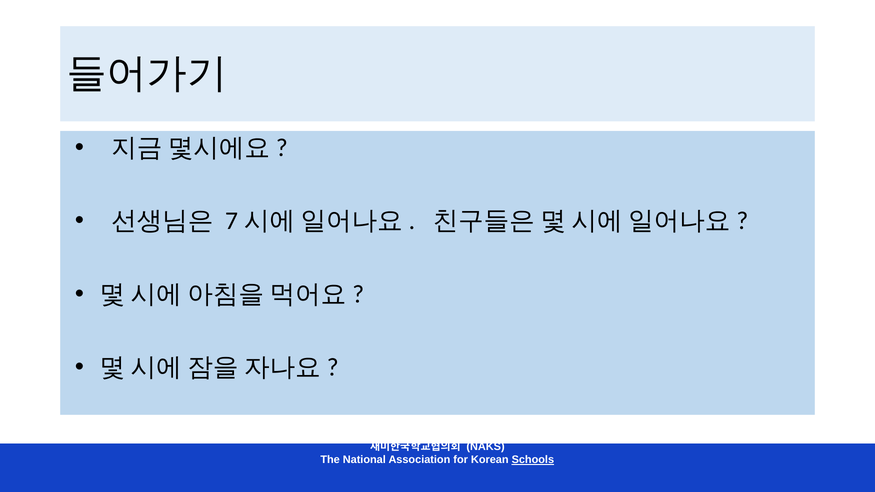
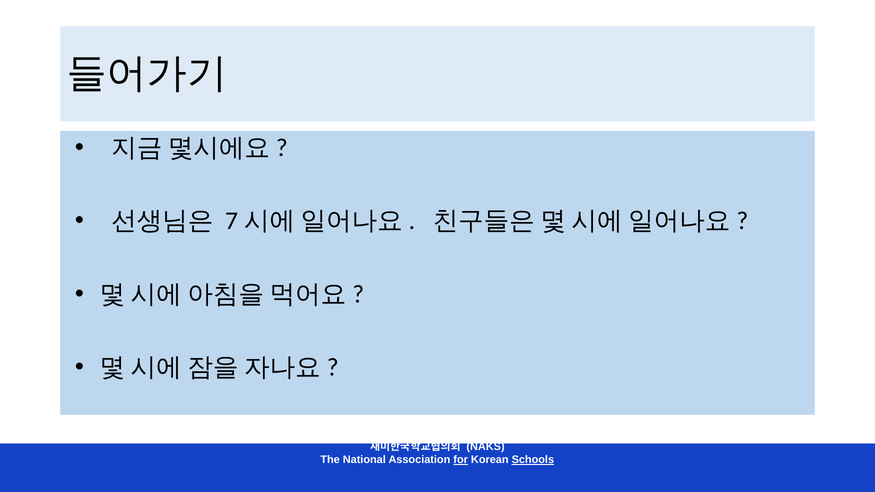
for underline: none -> present (461, 460)
